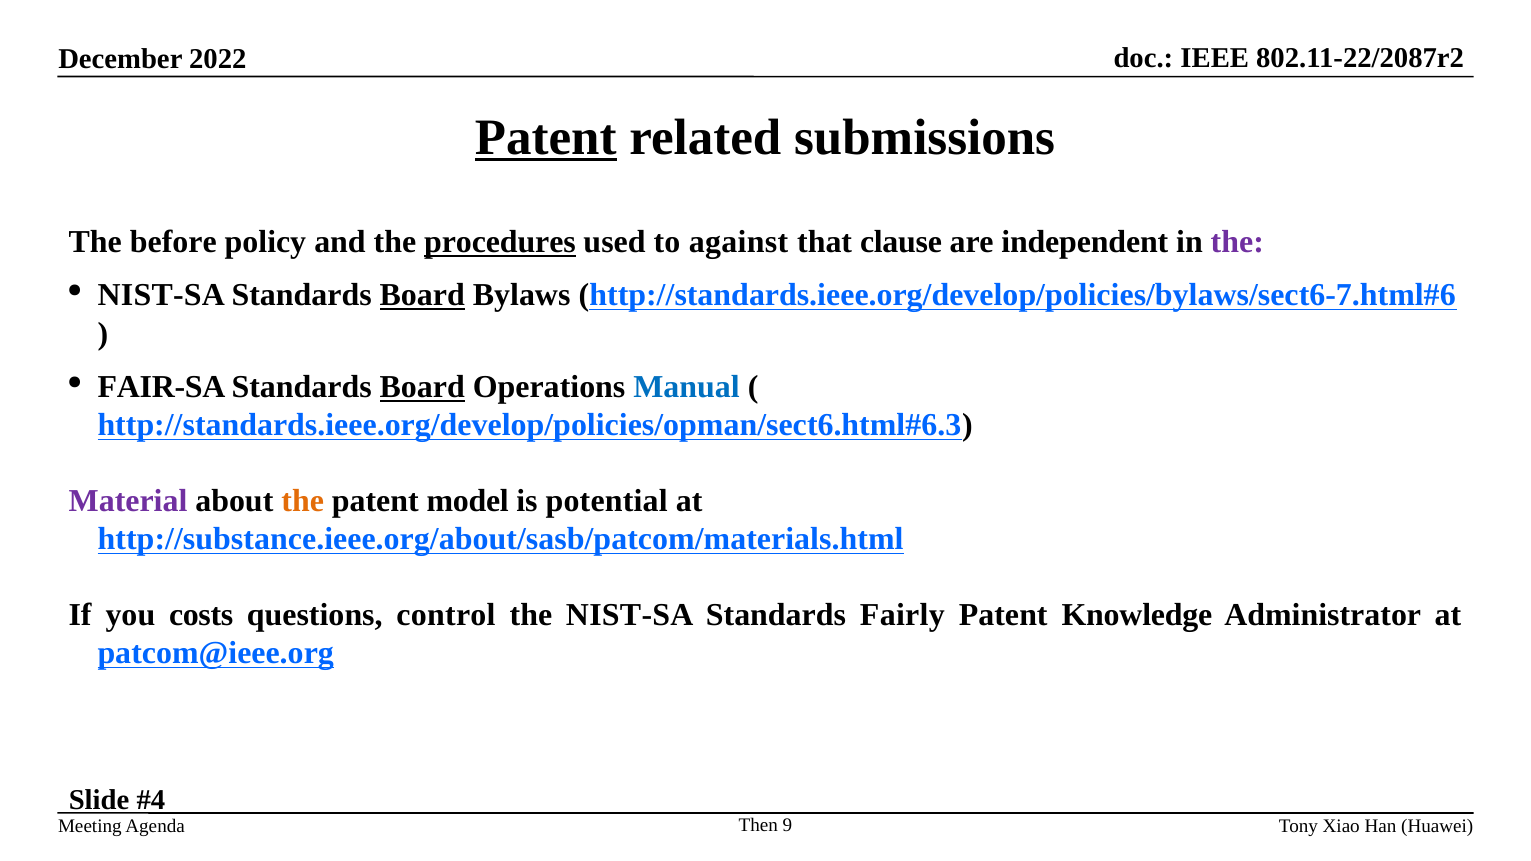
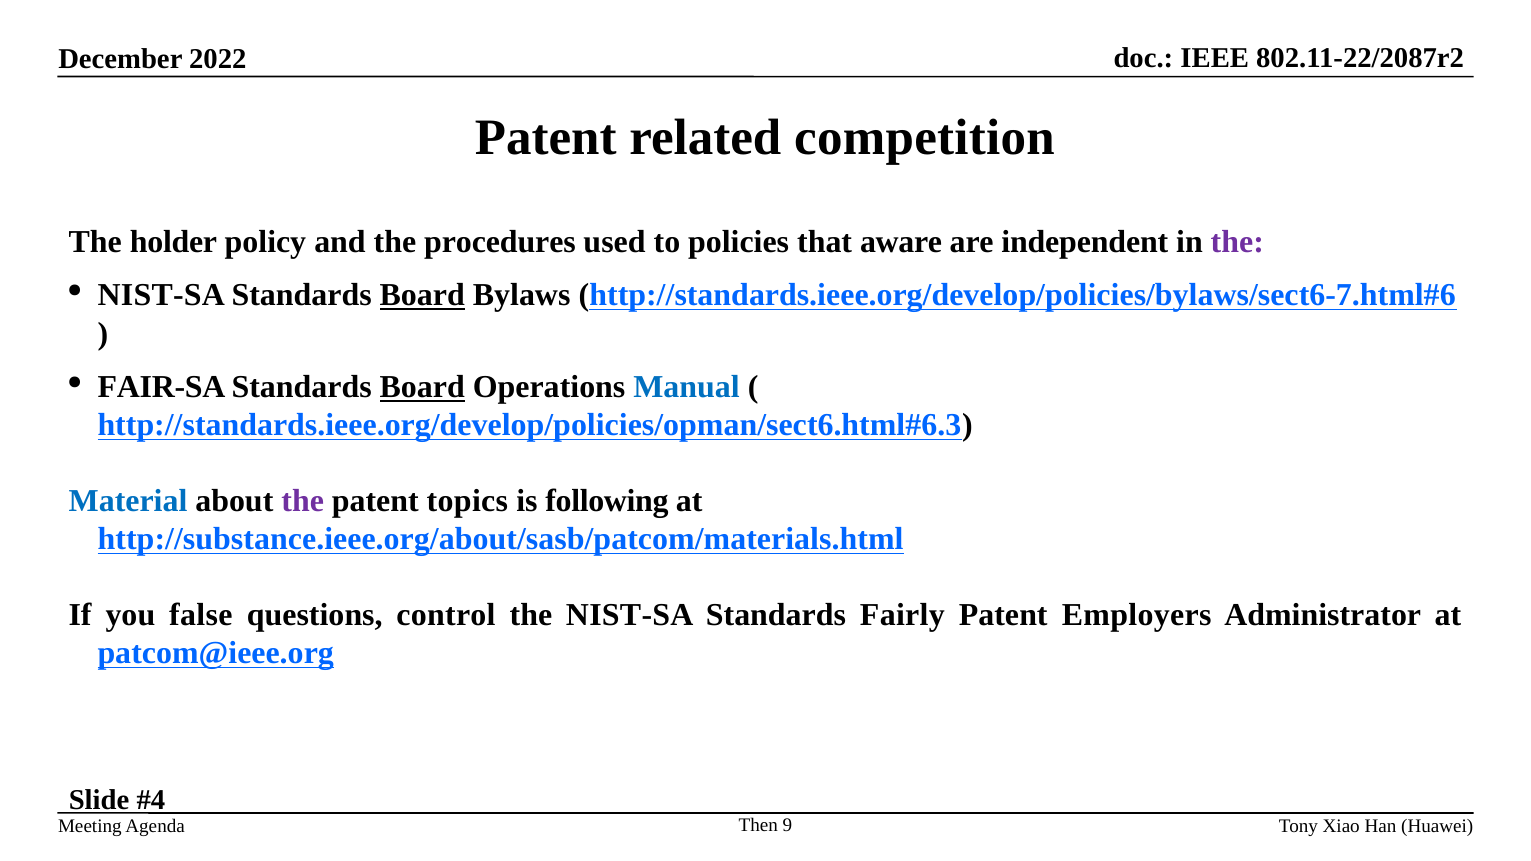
Patent underline: present -> none (546, 138)
submissions: submissions -> competition (924, 138)
before: before -> holder (173, 242)
procedures underline: present -> none (500, 242)
against: against -> policies (739, 242)
clause: clause -> aware (901, 242)
Material colour: purple -> blue (128, 501)
the colour: orange -> purple (303, 501)
model: model -> topics (467, 501)
potential: potential -> following (607, 501)
costs: costs -> false (201, 615)
Knowledge: Knowledge -> Employers (1137, 615)
